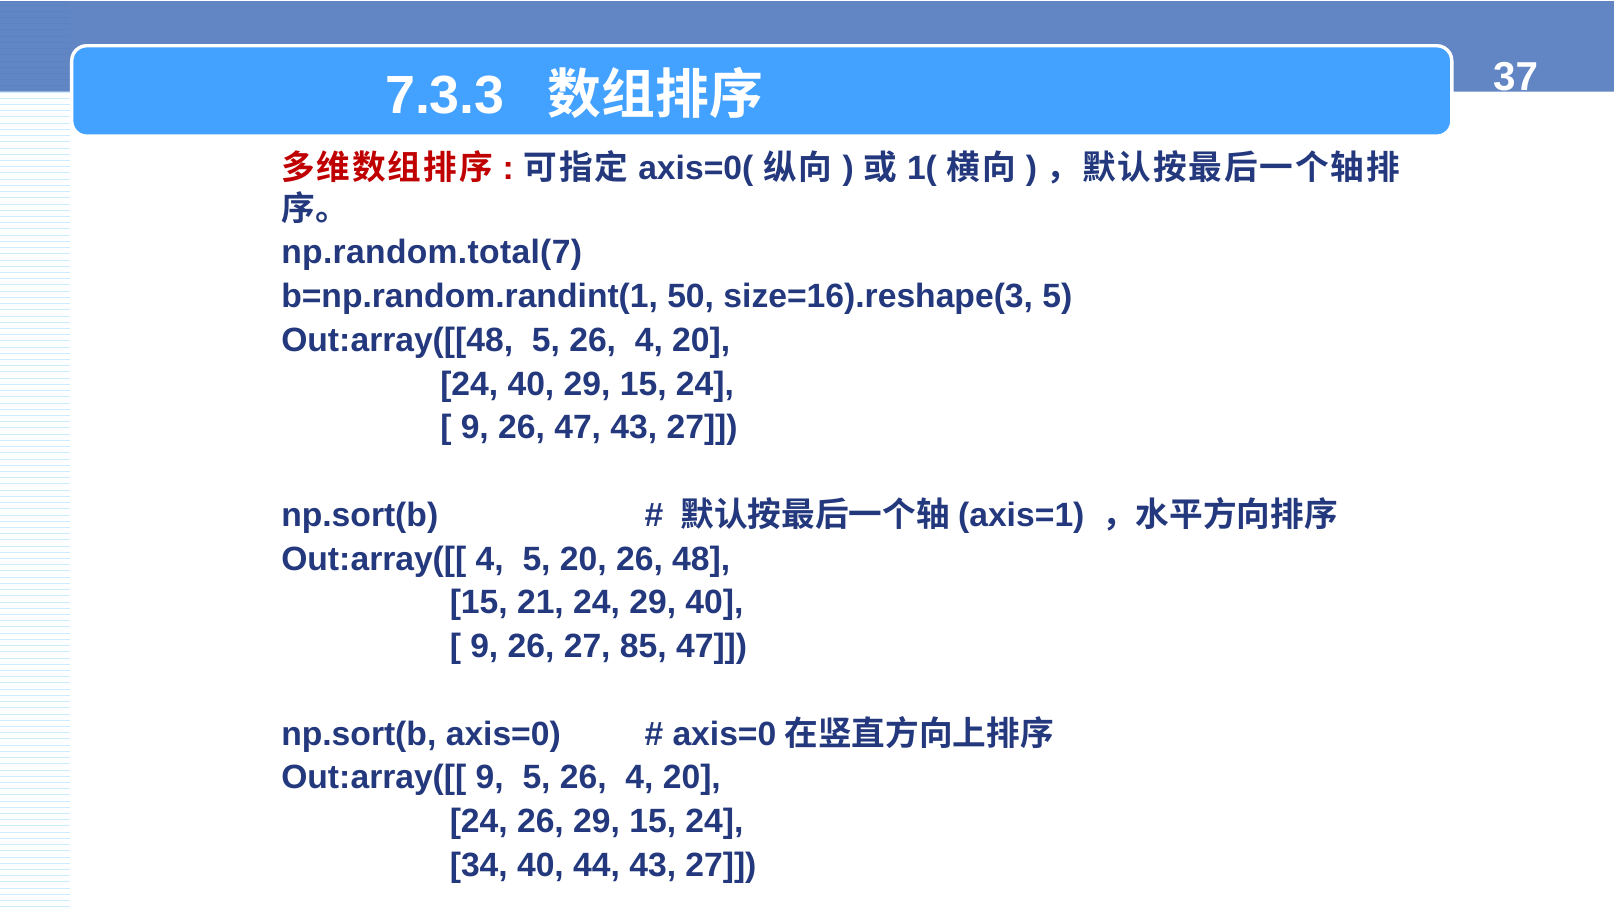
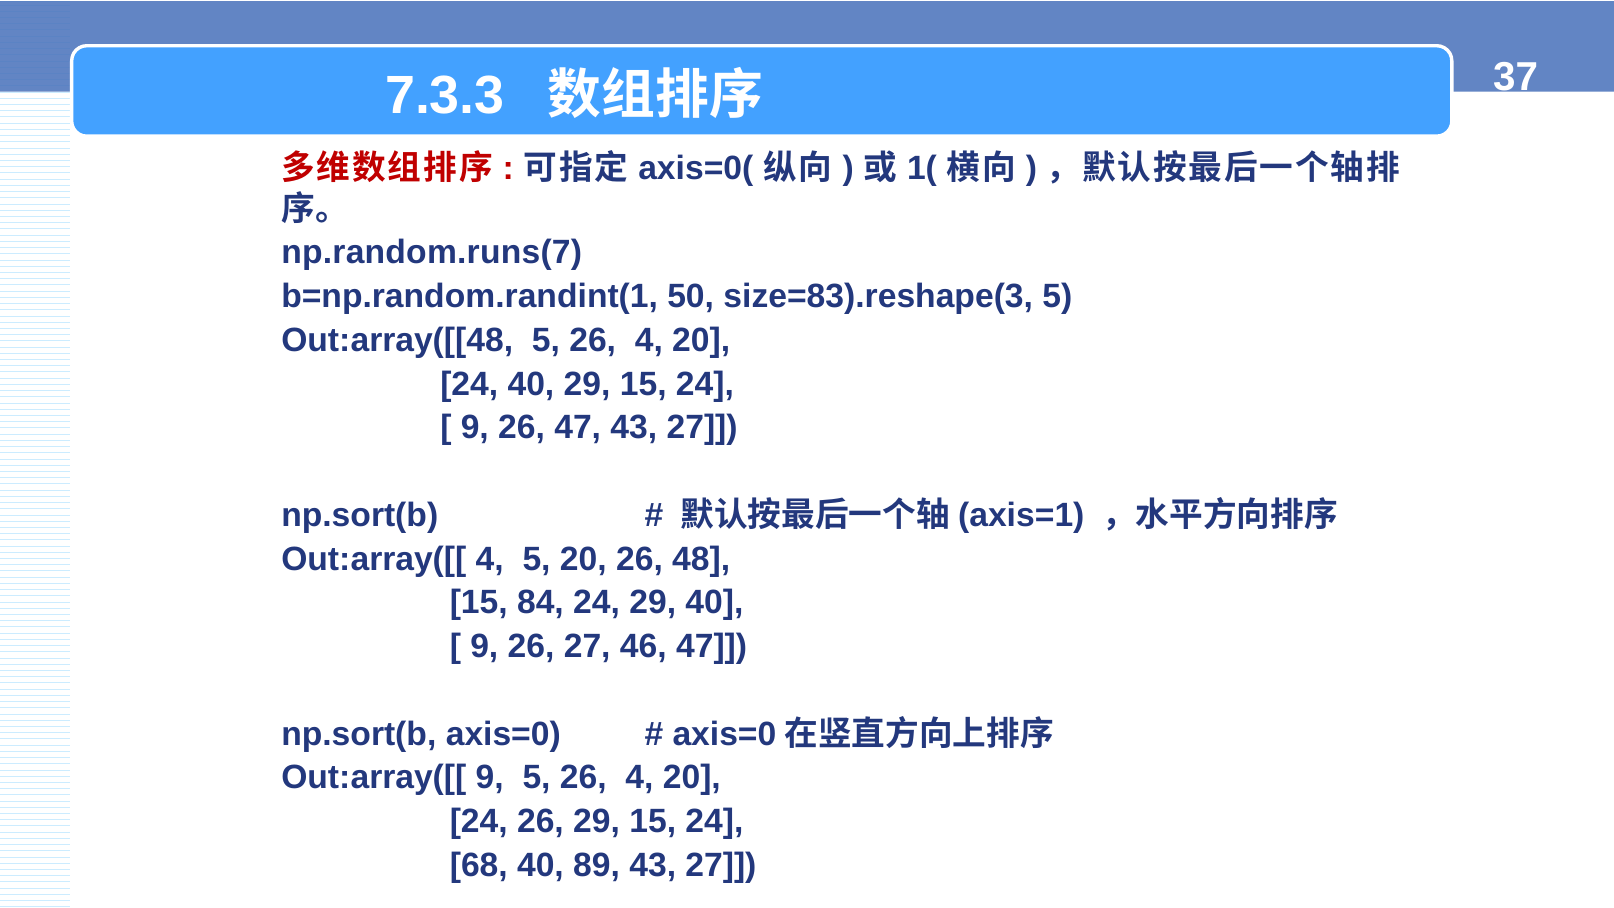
np.random.total(7: np.random.total(7 -> np.random.runs(7 (432, 253)
size=16).reshape(3: size=16).reshape(3 -> size=83).reshape(3 (878, 296)
21: 21 -> 84 (540, 603)
85: 85 -> 46 (643, 646)
34: 34 -> 68 (479, 865)
44: 44 -> 89 (597, 865)
